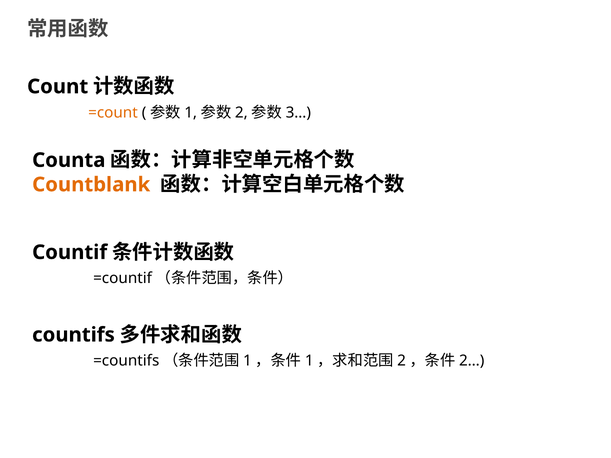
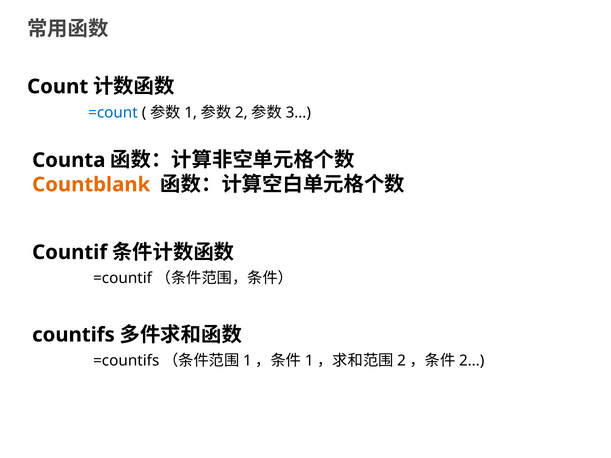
=count colour: orange -> blue (113, 113)
